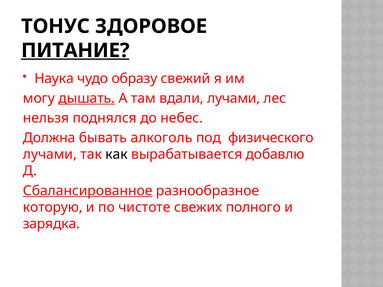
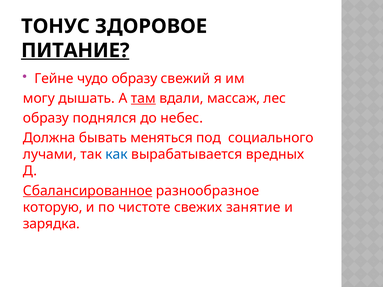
Наука: Наука -> Гейне (54, 79)
дышать underline: present -> none (87, 98)
там underline: none -> present (143, 98)
вдали лучами: лучами -> массаж (234, 98)
нельзя: нельзя -> образу (46, 118)
алкоголь: алкоголь -> меняться (162, 138)
физического: физического -> социального (271, 138)
как colour: black -> blue (117, 155)
добавлю: добавлю -> вредных (275, 155)
полного: полного -> занятие (253, 207)
